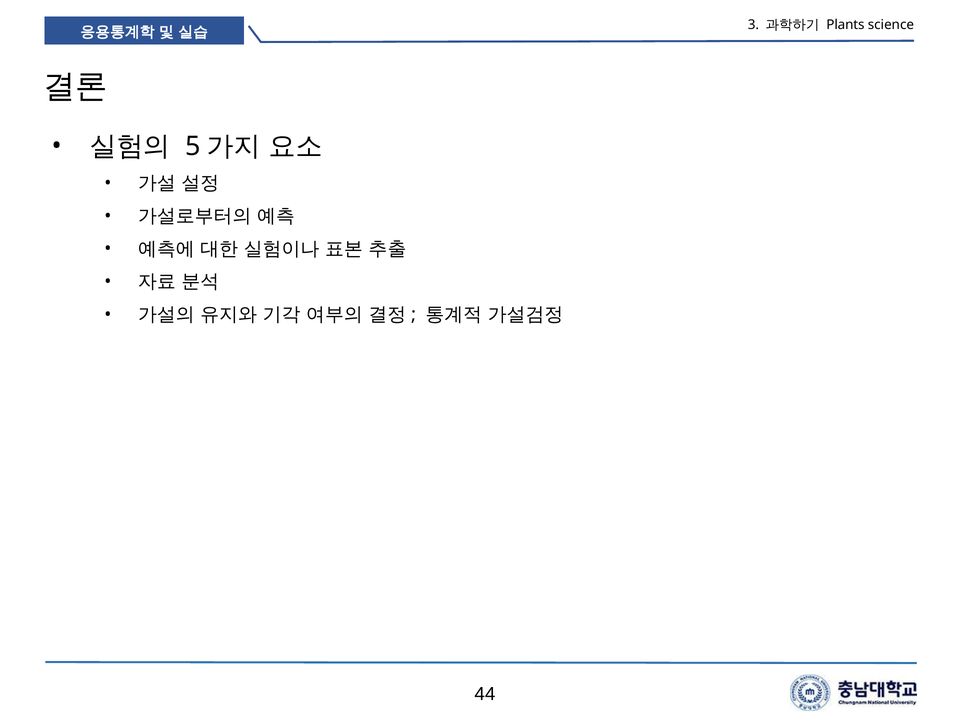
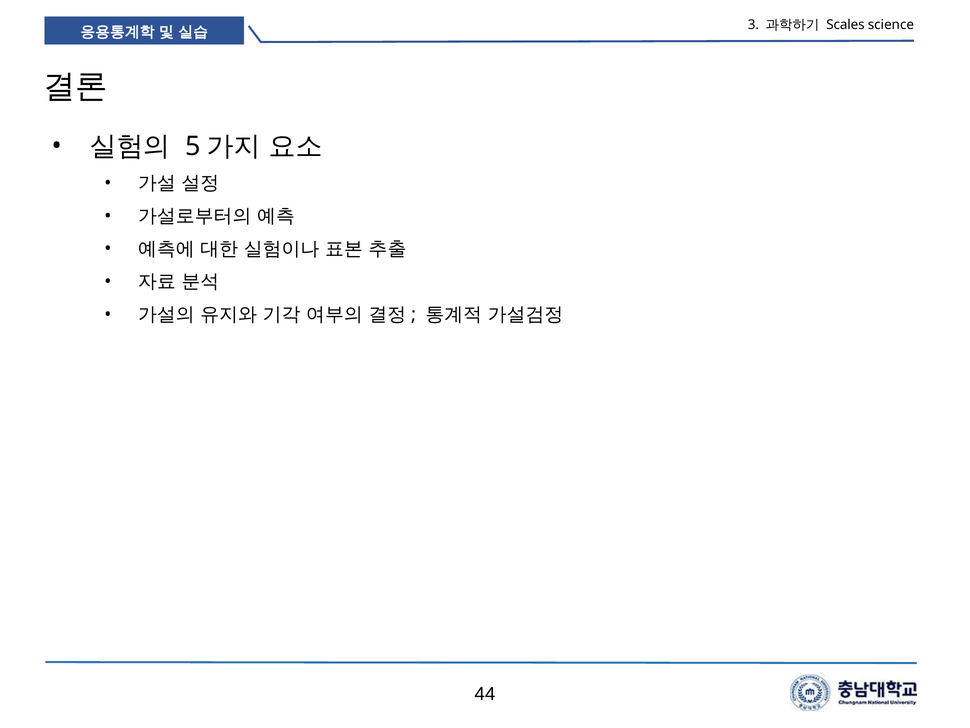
Plants: Plants -> Scales (845, 25)
